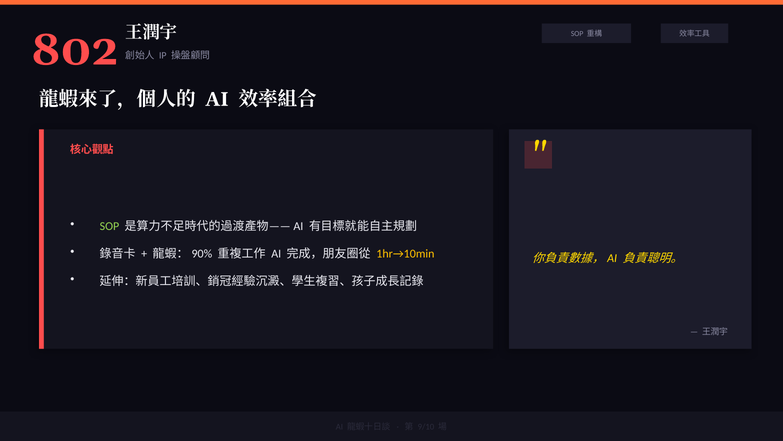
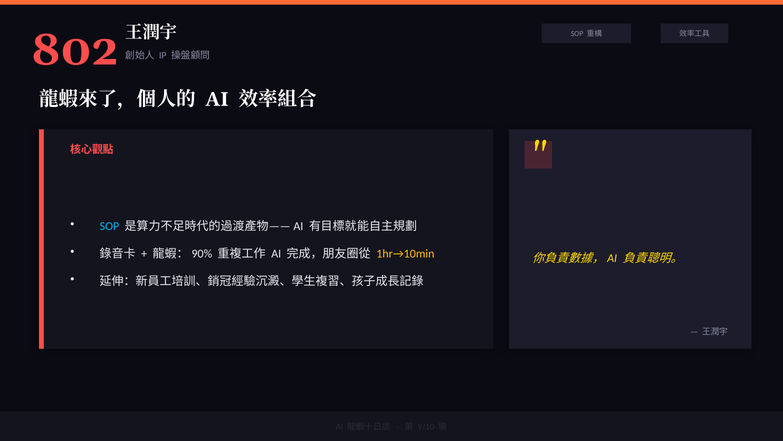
SOP colour: light green -> light blue (109, 226)
